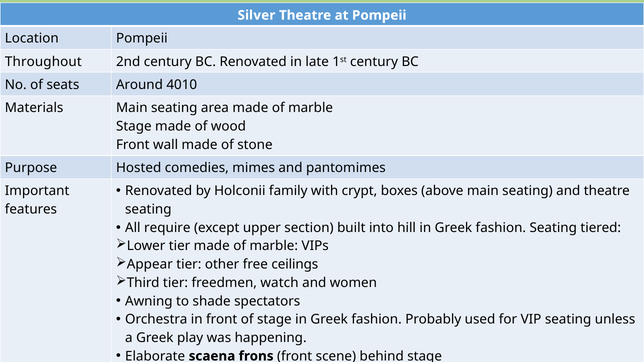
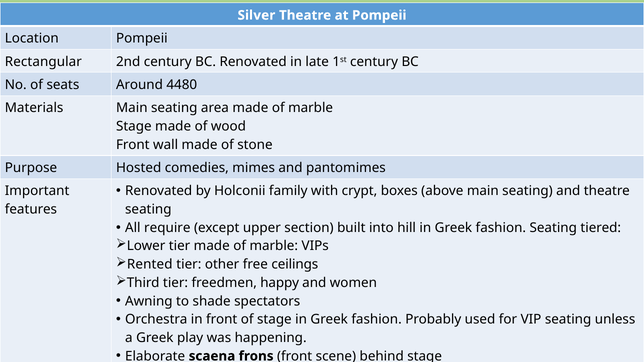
Throughout: Throughout -> Rectangular (43, 62)
4010: 4010 -> 4480 (182, 85)
Appear: Appear -> Rented (150, 265)
watch: watch -> happy (280, 283)
